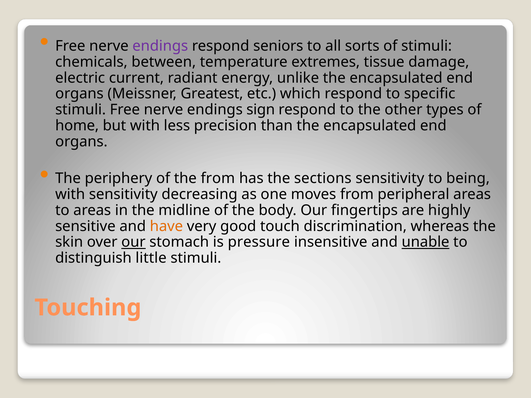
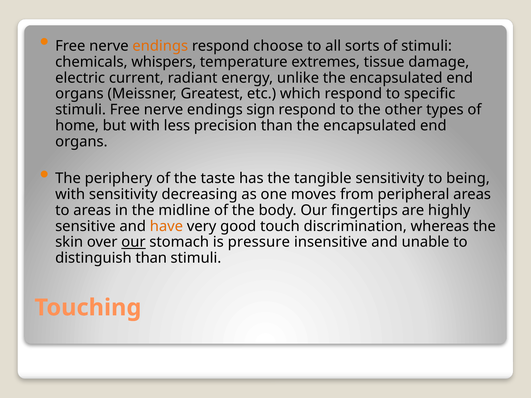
endings colour: purple -> orange (160, 46)
seniors: seniors -> choose (278, 46)
between: between -> whispers (164, 62)
the from: from -> taste (218, 179)
sections: sections -> tangible (323, 179)
unable underline: present -> none (426, 242)
distinguish little: little -> than (151, 258)
